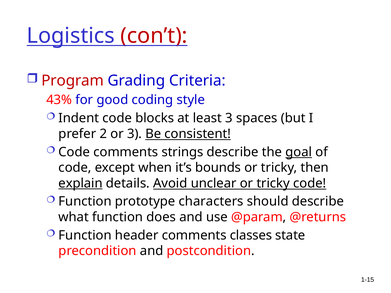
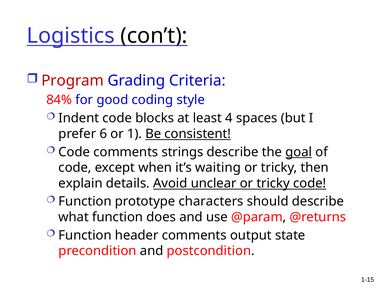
con’t colour: red -> black (154, 36)
43%: 43% -> 84% (59, 100)
least 3: 3 -> 4 (229, 118)
2: 2 -> 6 (103, 134)
or 3: 3 -> 1 (134, 134)
bounds: bounds -> waiting (218, 168)
explain underline: present -> none (81, 183)
classes: classes -> output (251, 236)
